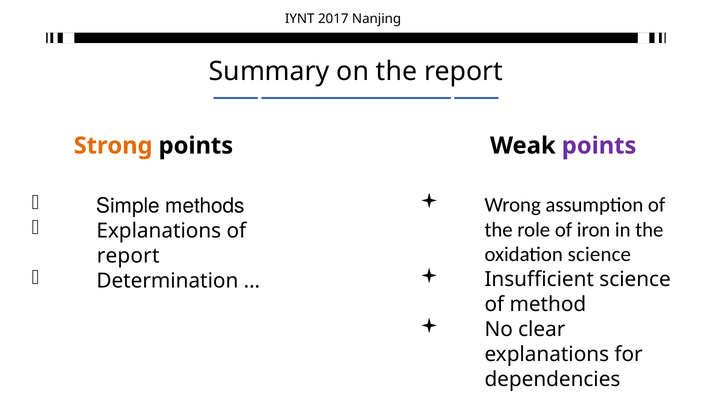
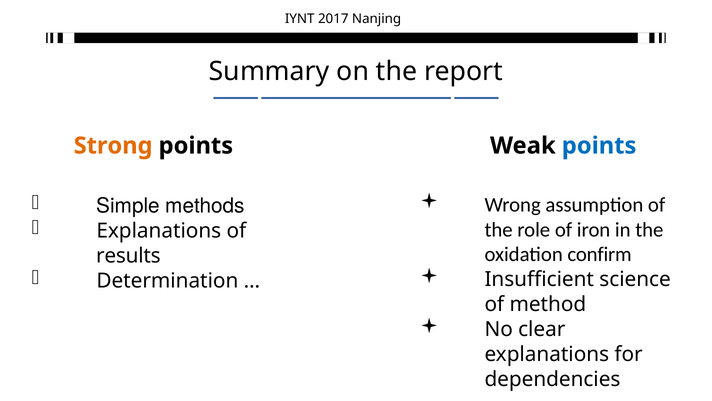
points colour: purple -> blue (599, 146)
oxidation science: science -> confirm (600, 254)
report: report -> results (128, 255)
